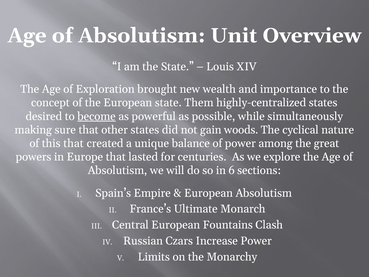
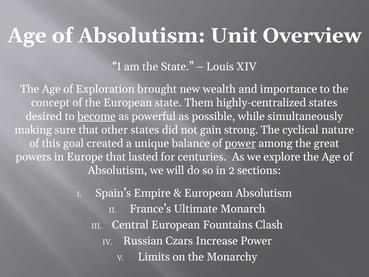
woods: woods -> strong (241, 130)
this that: that -> goal (74, 143)
power underline: none -> present (240, 143)
6: 6 -> 2 (232, 170)
